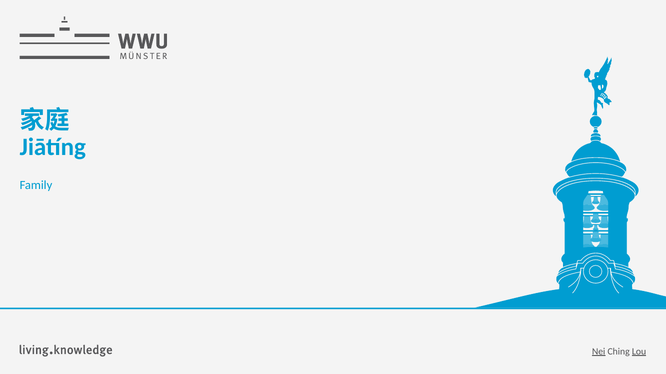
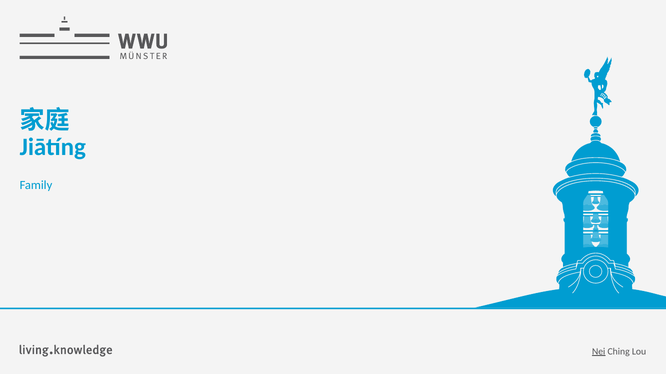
Lou underline: present -> none (639, 352)
